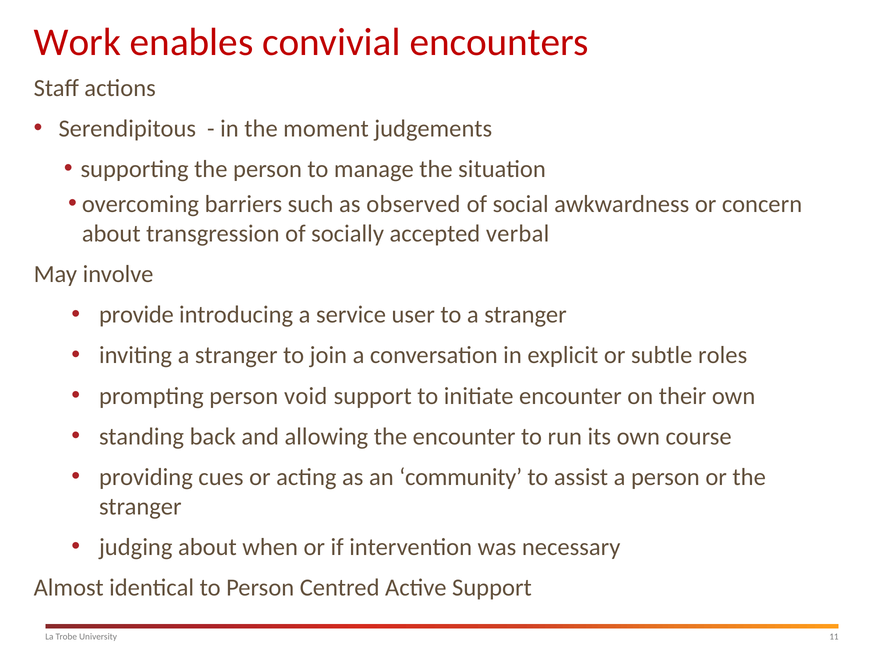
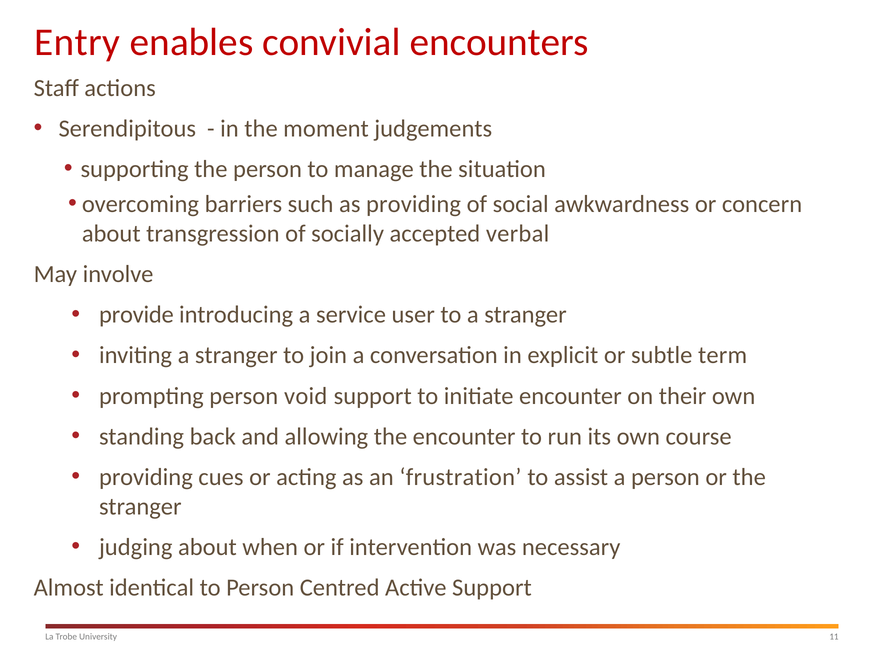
Work: Work -> Entry (77, 42)
as observed: observed -> providing (414, 204)
roles: roles -> term (723, 355)
community: community -> frustration (460, 477)
